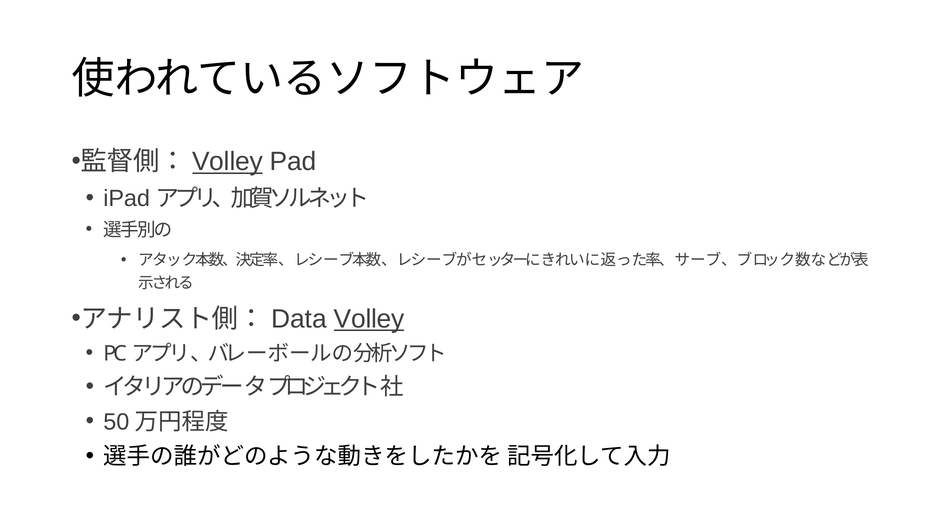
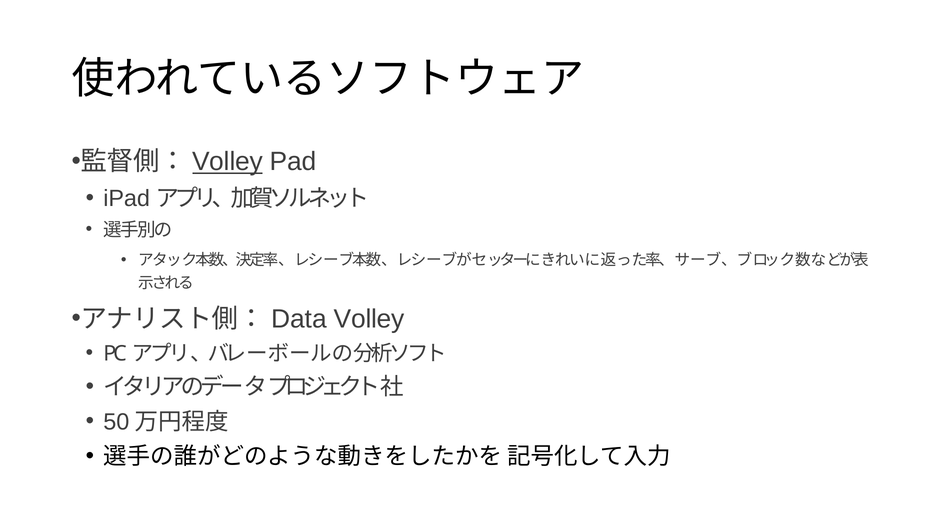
Volley underline: present -> none (369, 319)
